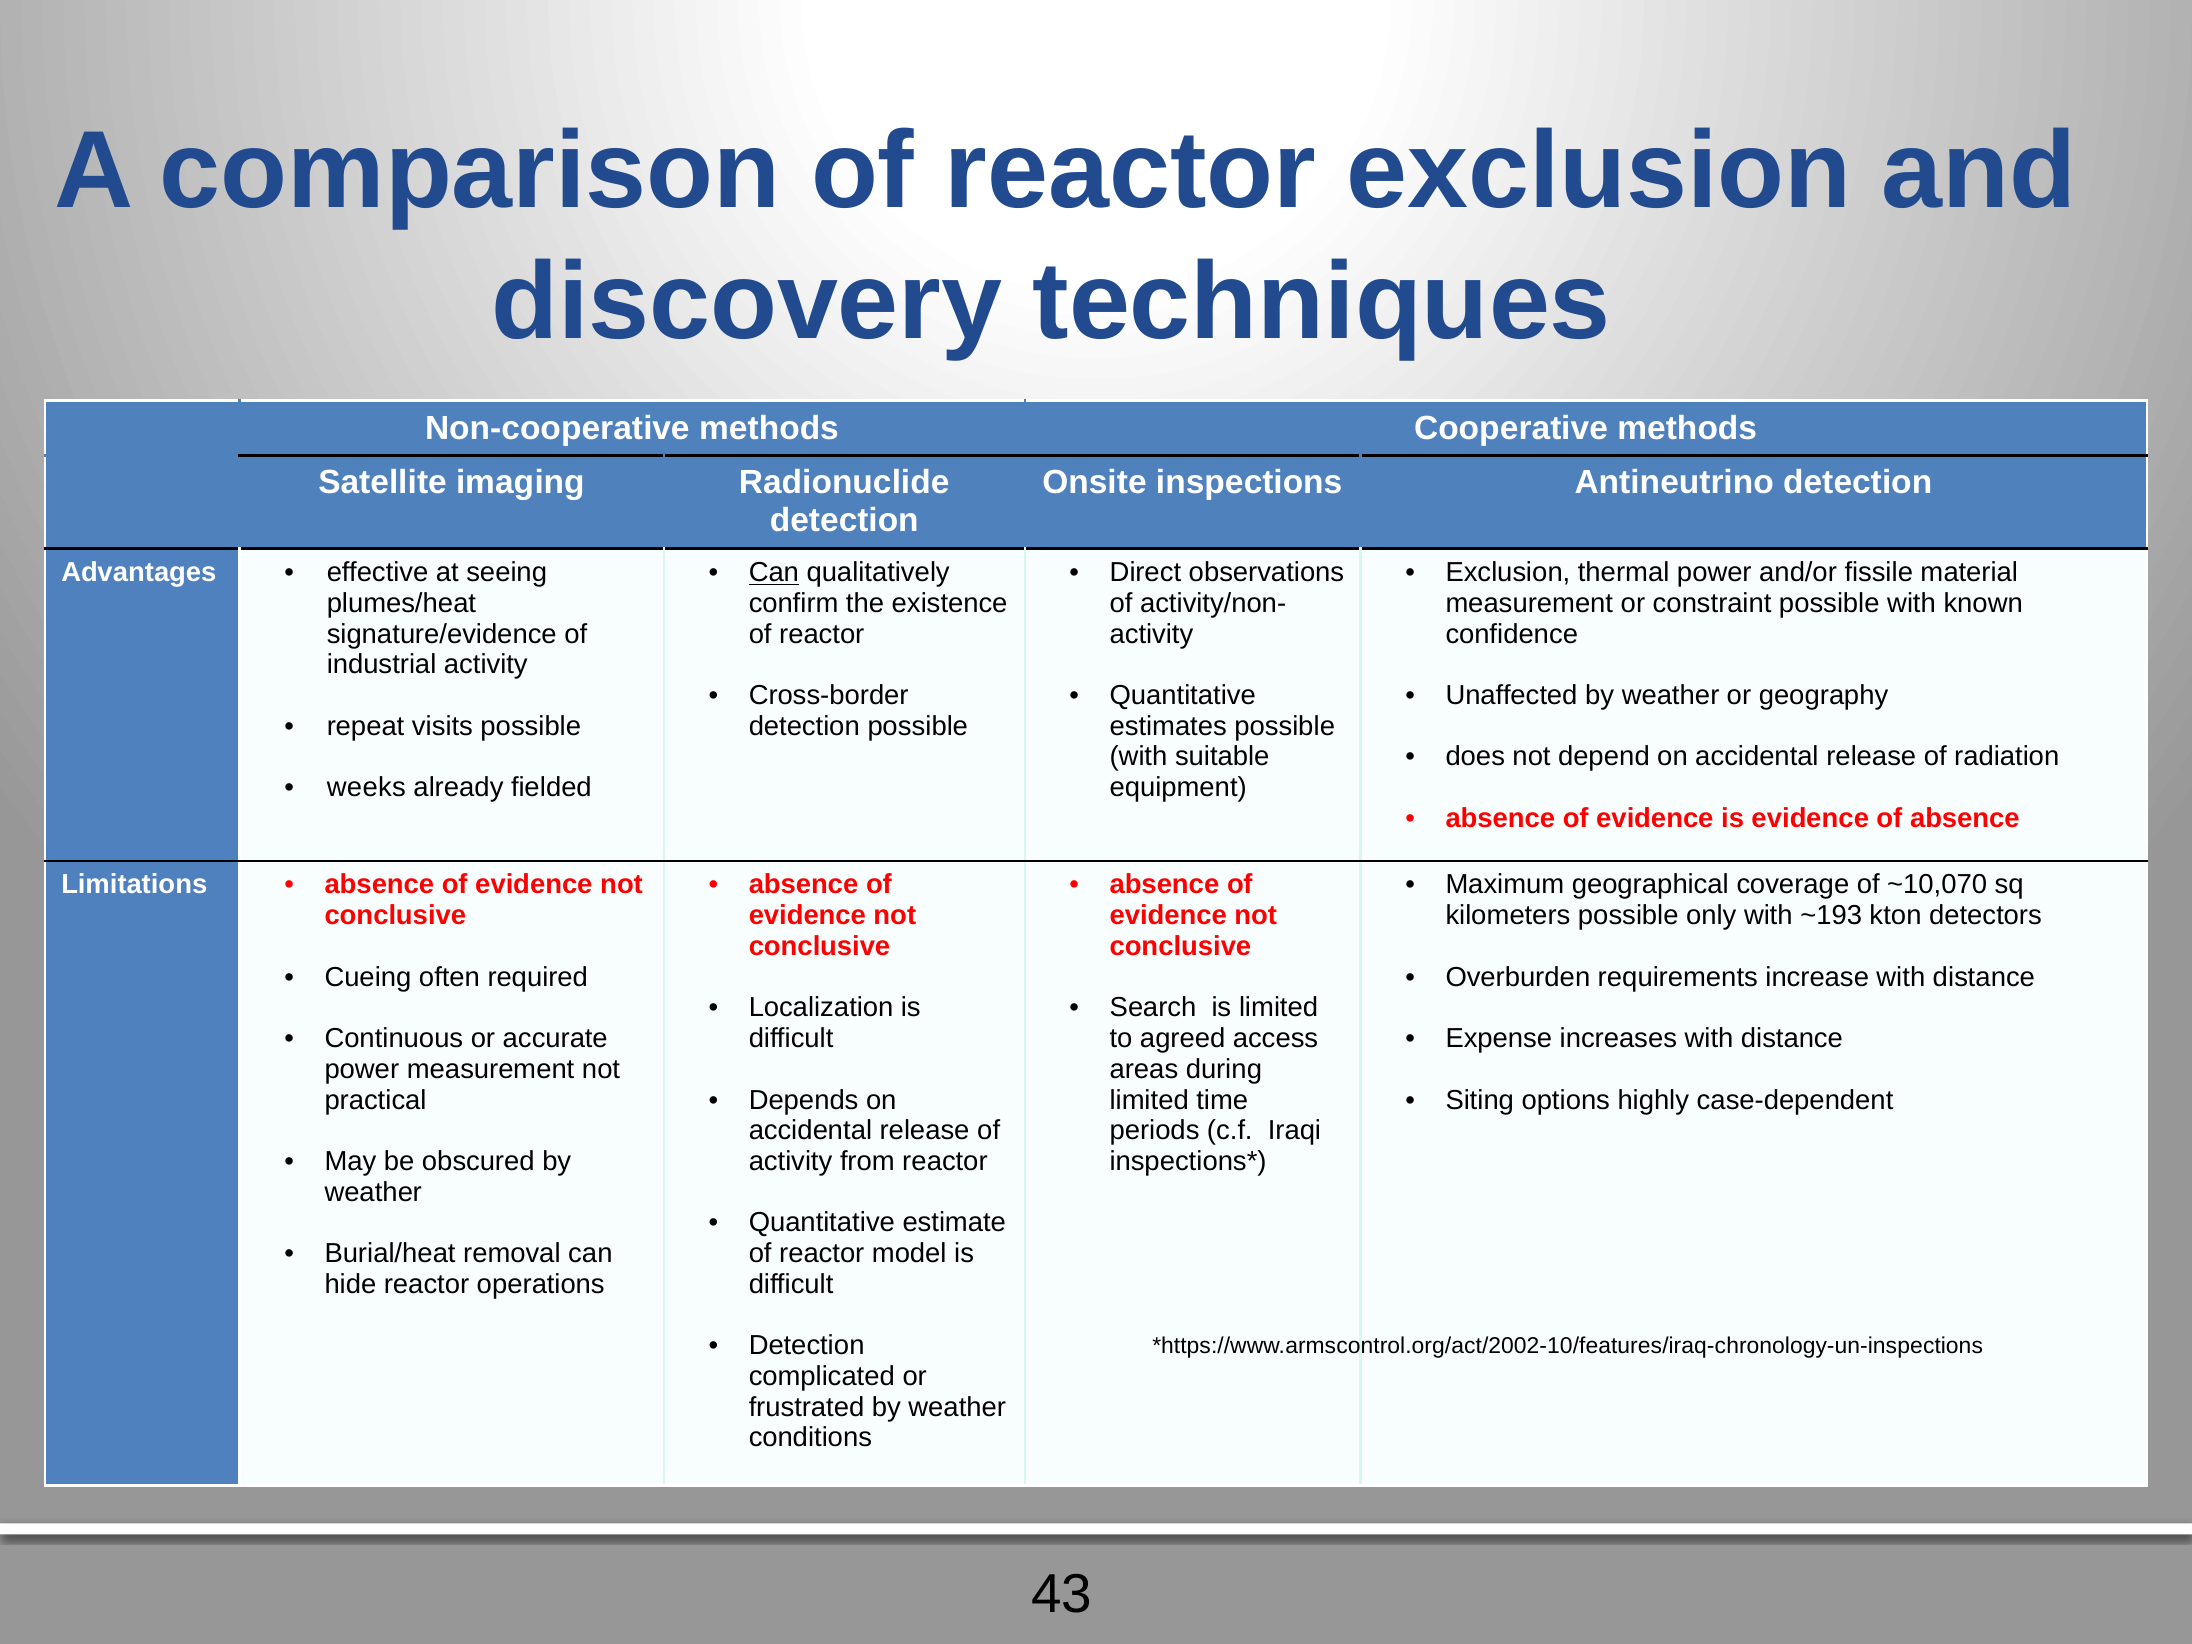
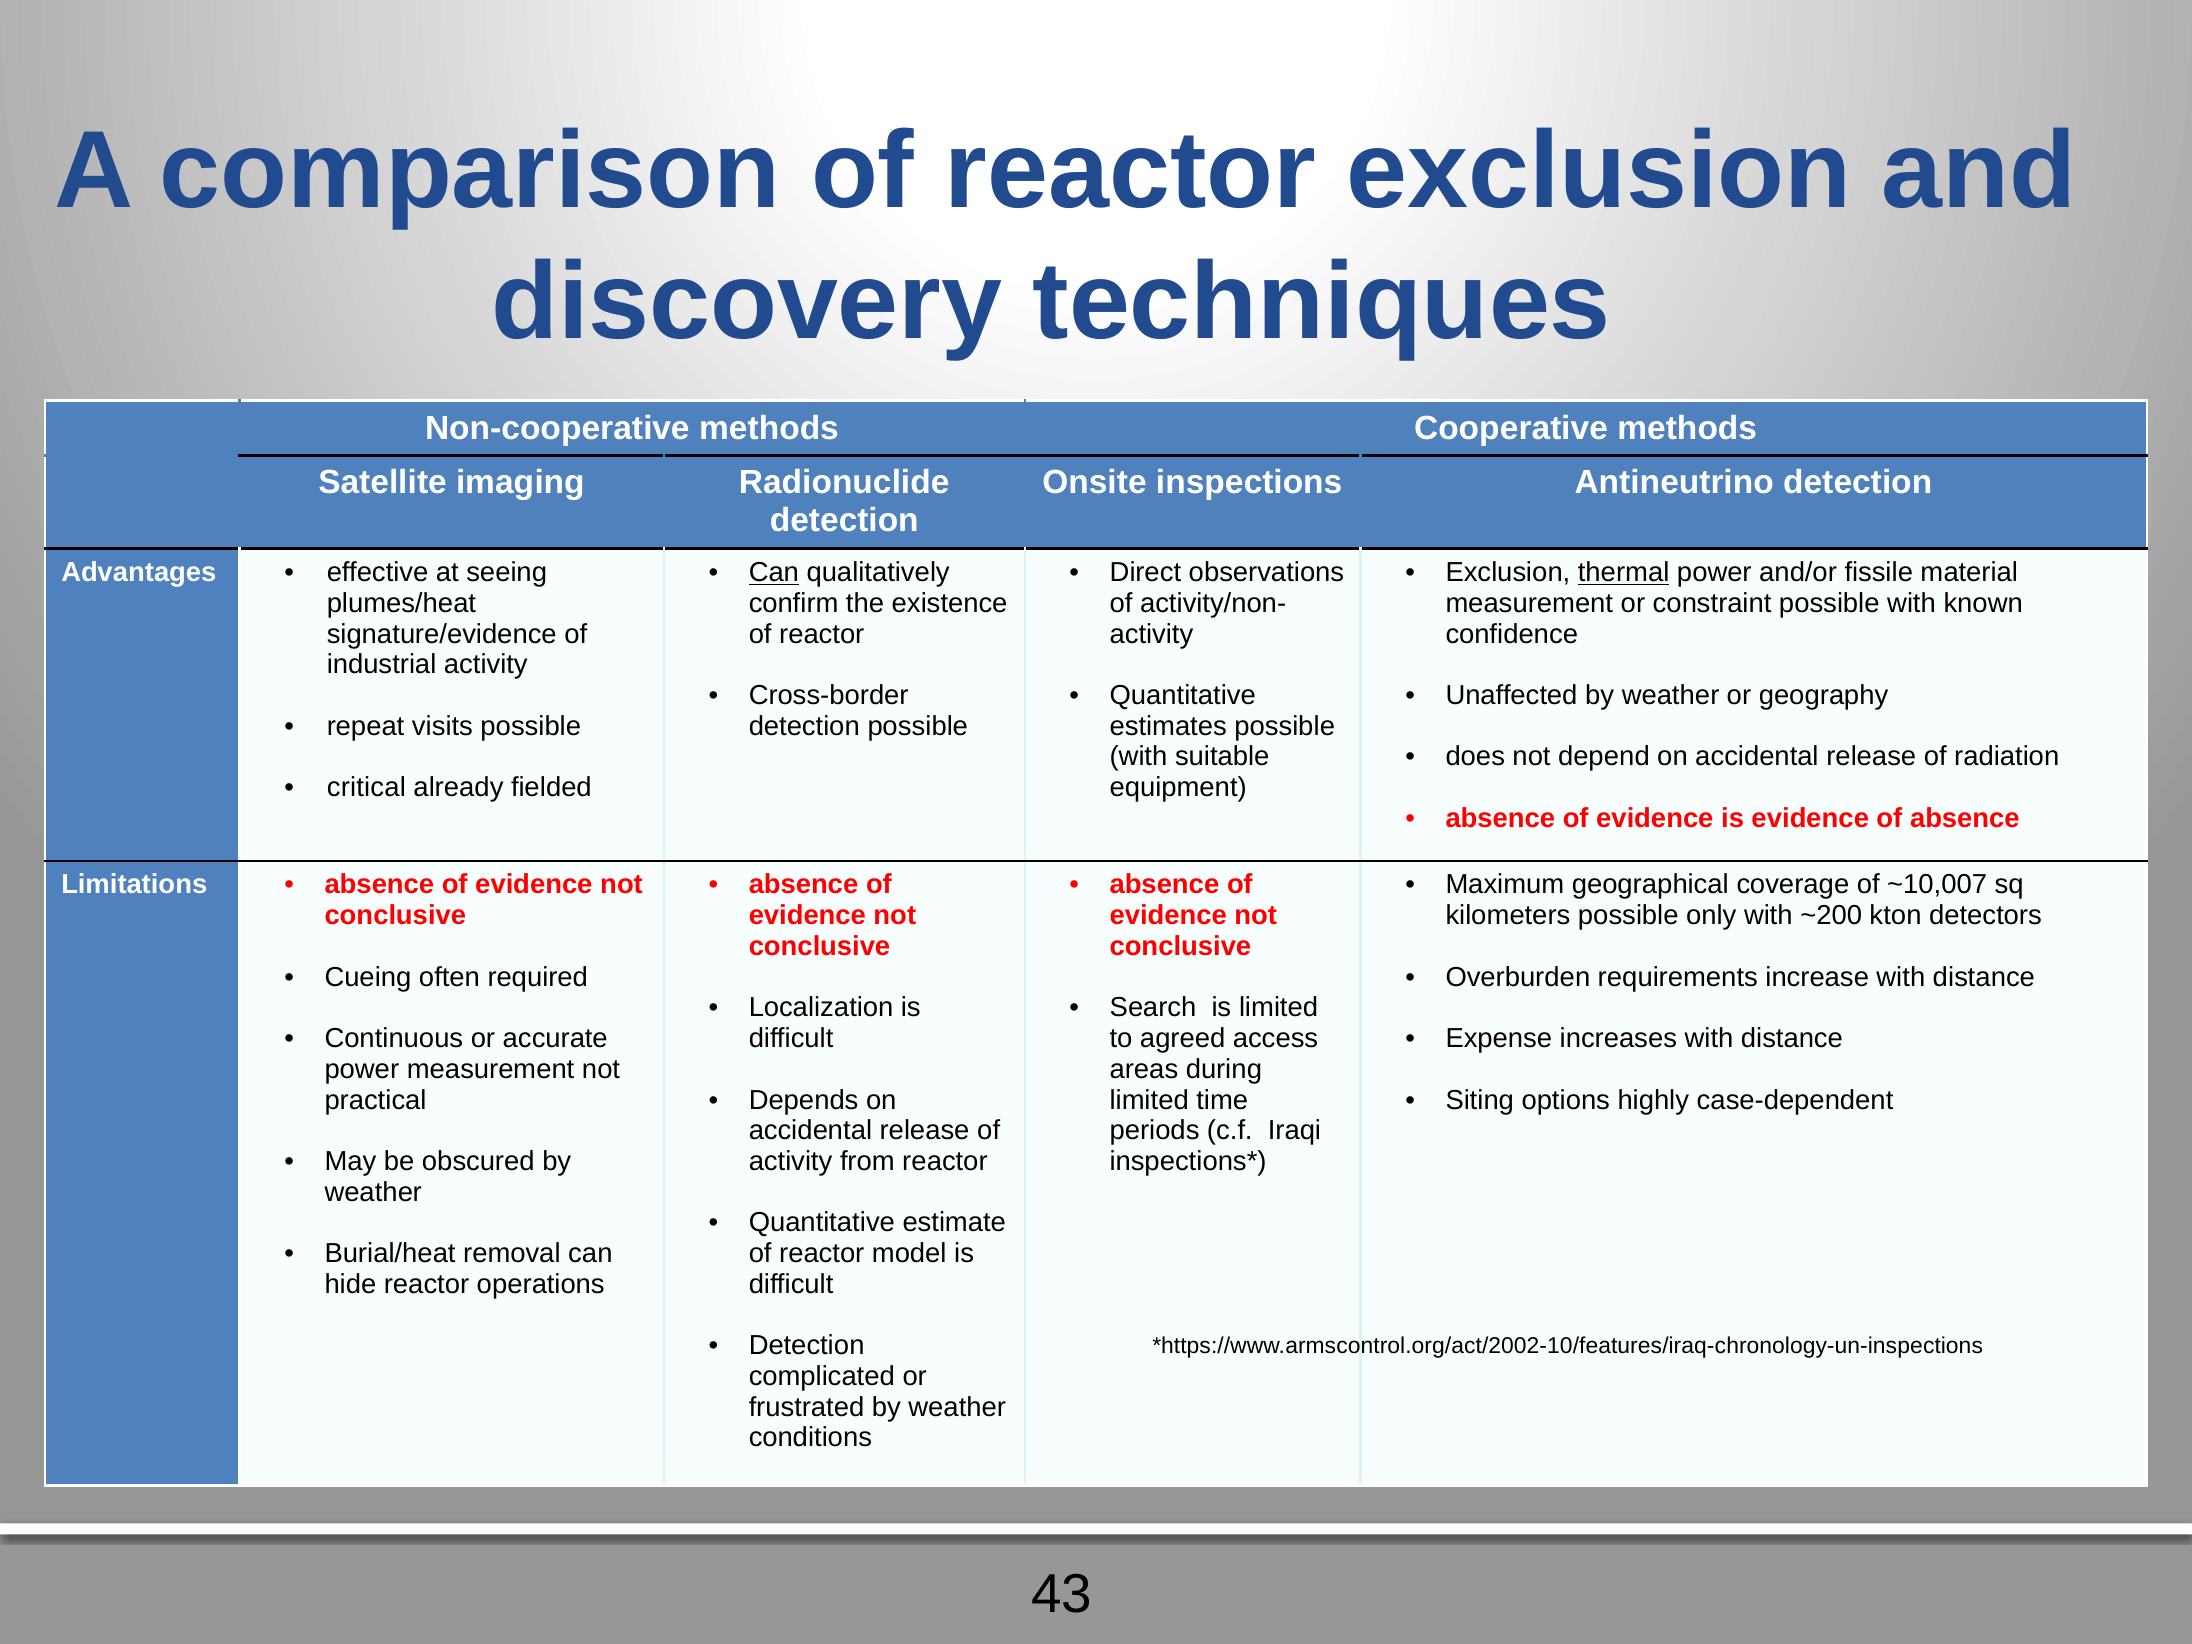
thermal underline: none -> present (1624, 573)
weeks: weeks -> critical (366, 788)
~10,070: ~10,070 -> ~10,007 (1937, 885)
~193: ~193 -> ~200 (1831, 916)
